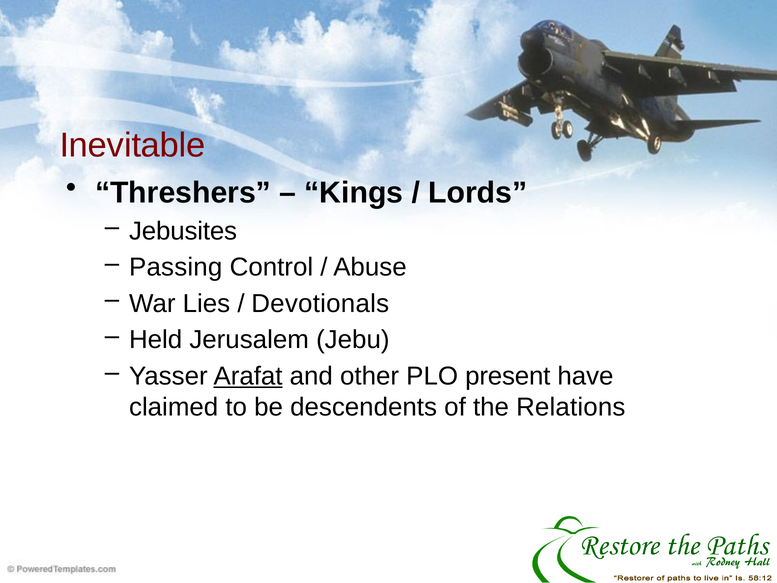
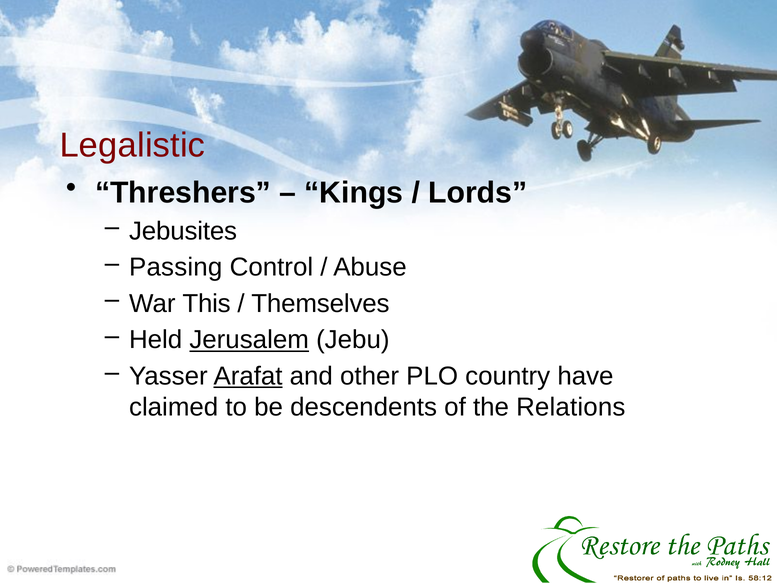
Inevitable: Inevitable -> Legalistic (132, 145)
Lies: Lies -> This (207, 304)
Devotionals: Devotionals -> Themselves (320, 304)
Jerusalem underline: none -> present (249, 340)
present: present -> country (508, 376)
